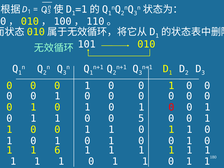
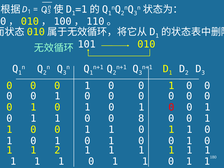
5: 5 -> 8 (141, 119)
1 6: 6 -> 2 (57, 150)
